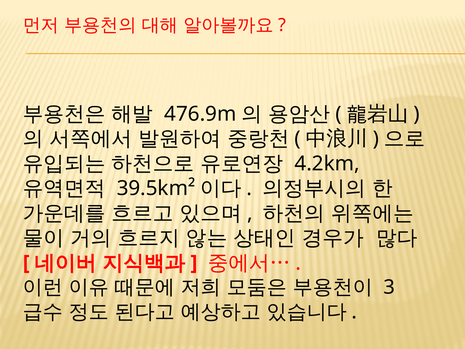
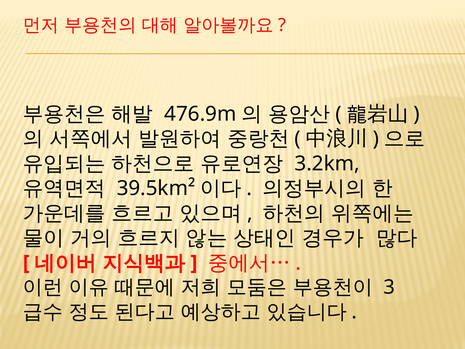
4.2km: 4.2km -> 3.2km (327, 163)
